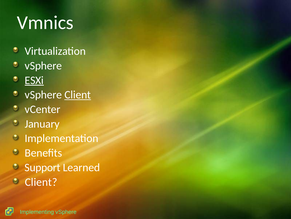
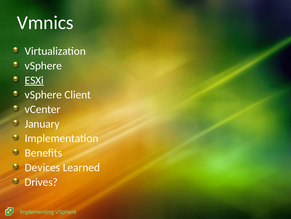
Client underline: present -> none (78, 94)
Support: Support -> Devices (42, 167)
Client: Client -> Drives (41, 181)
